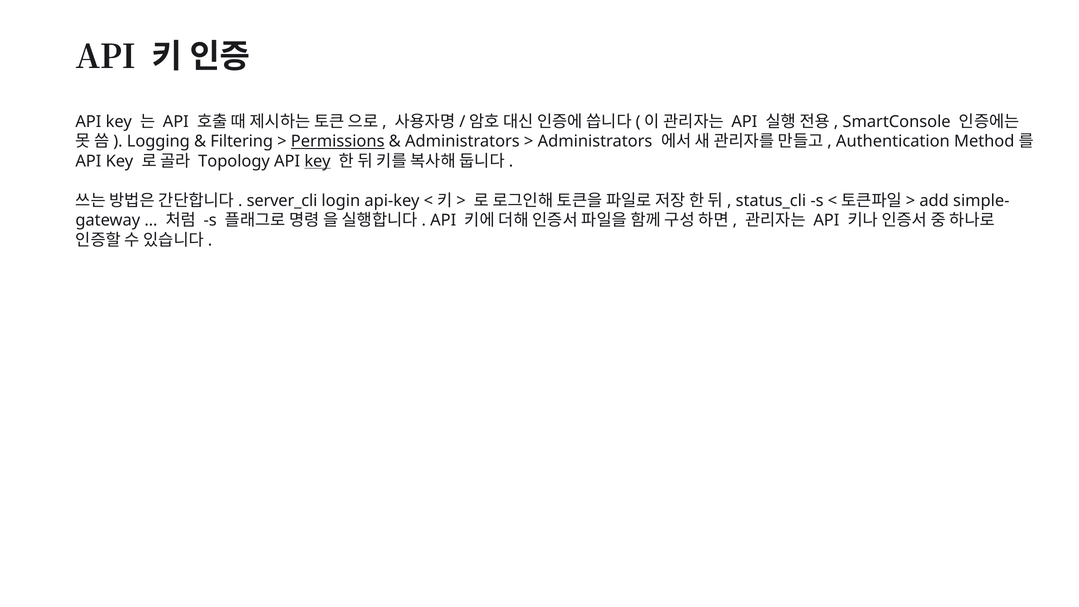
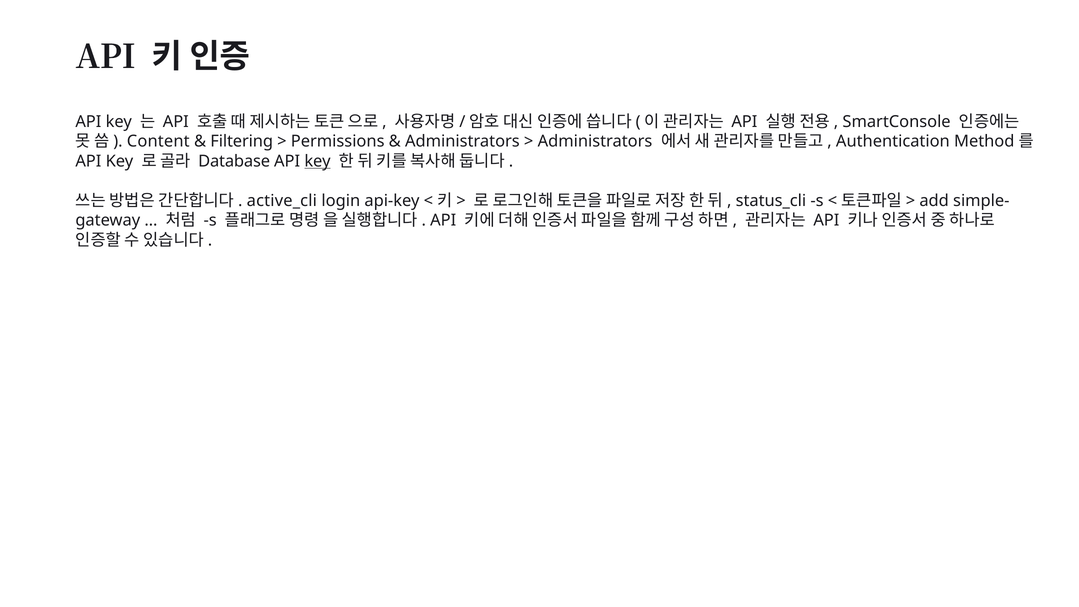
Logging: Logging -> Content (158, 141)
Permissions underline: present -> none (338, 141)
Topology: Topology -> Database (234, 161)
server_cli: server_cli -> active_cli (282, 201)
